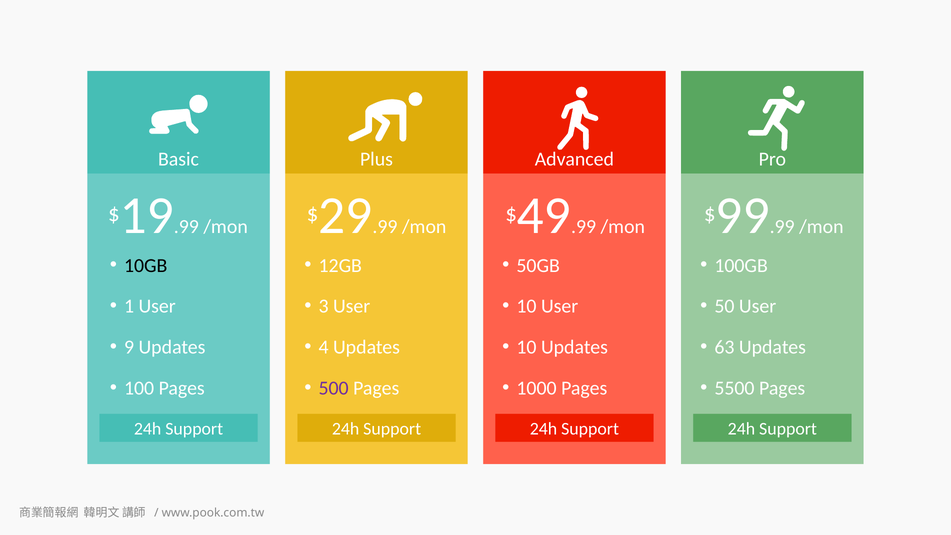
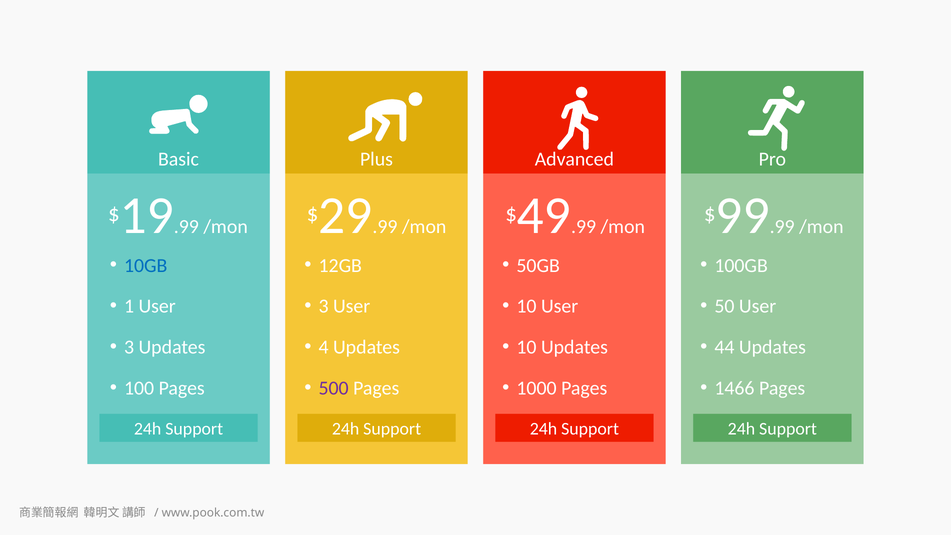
10GB colour: black -> blue (146, 265)
9: 9 -> 3 (129, 347)
63: 63 -> 44 (724, 347)
5500: 5500 -> 1466 (734, 388)
